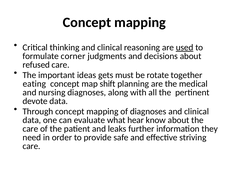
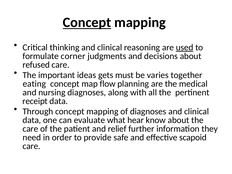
Concept underline: none -> present (87, 22)
rotate: rotate -> varies (158, 75)
shift: shift -> flow (108, 84)
devote: devote -> receipt (35, 101)
leaks: leaks -> relief (117, 129)
striving: striving -> scapoid (193, 137)
